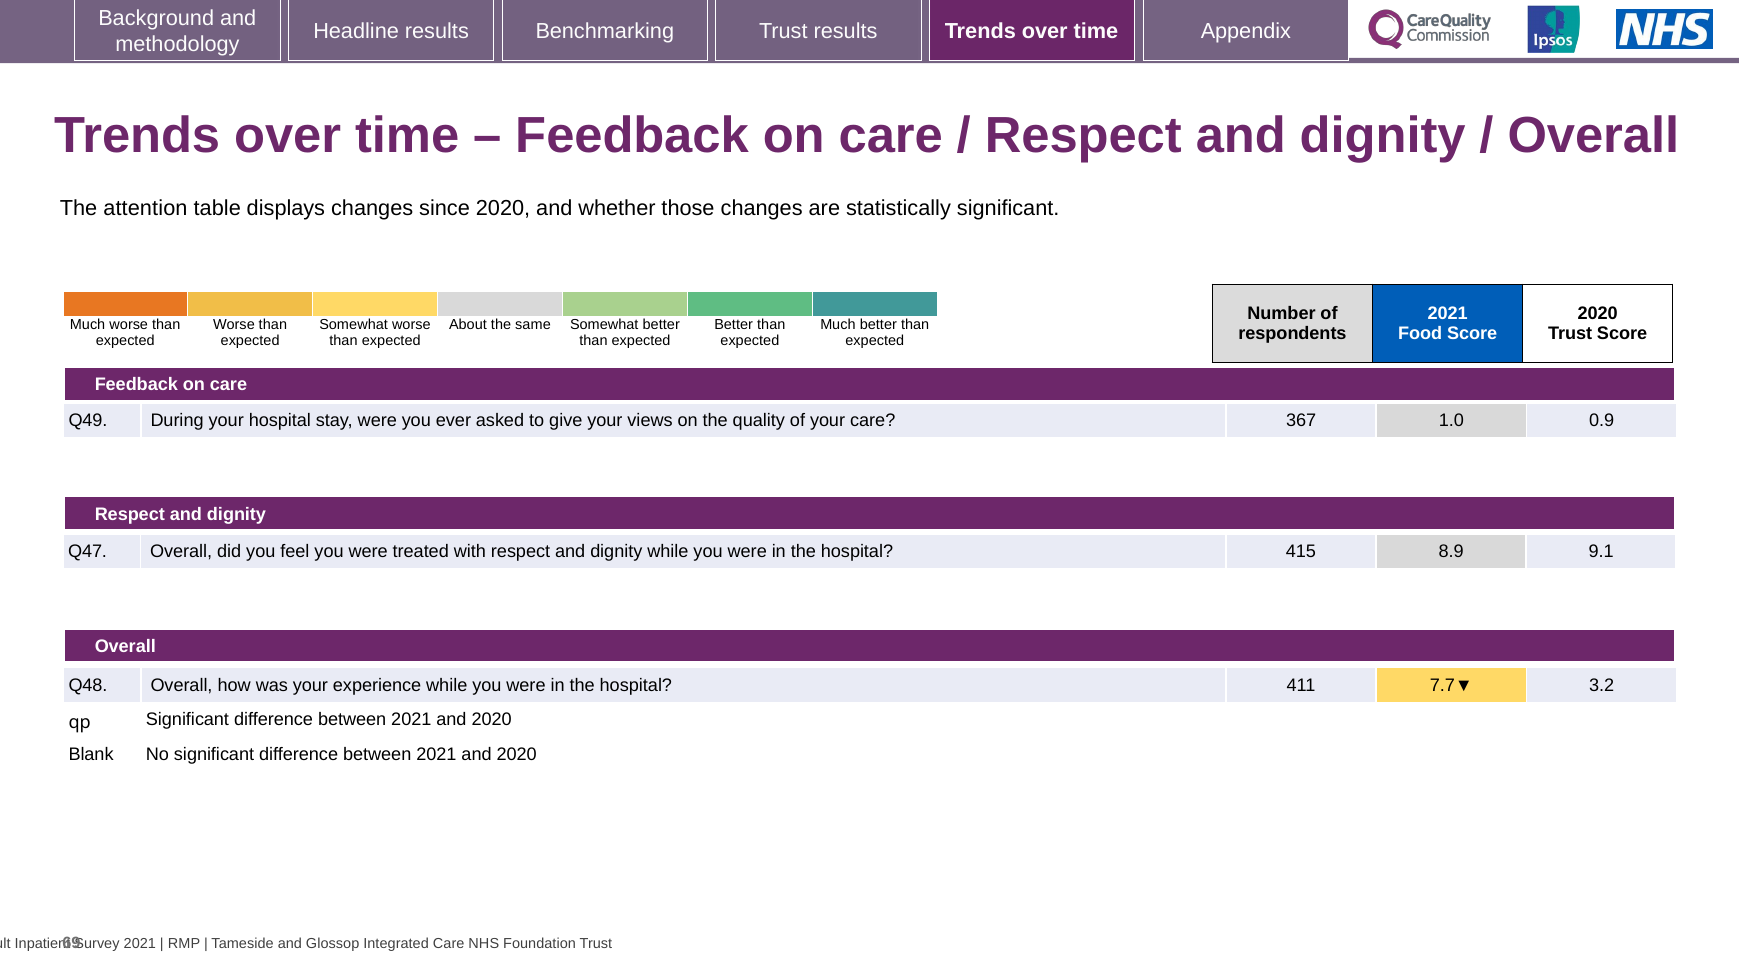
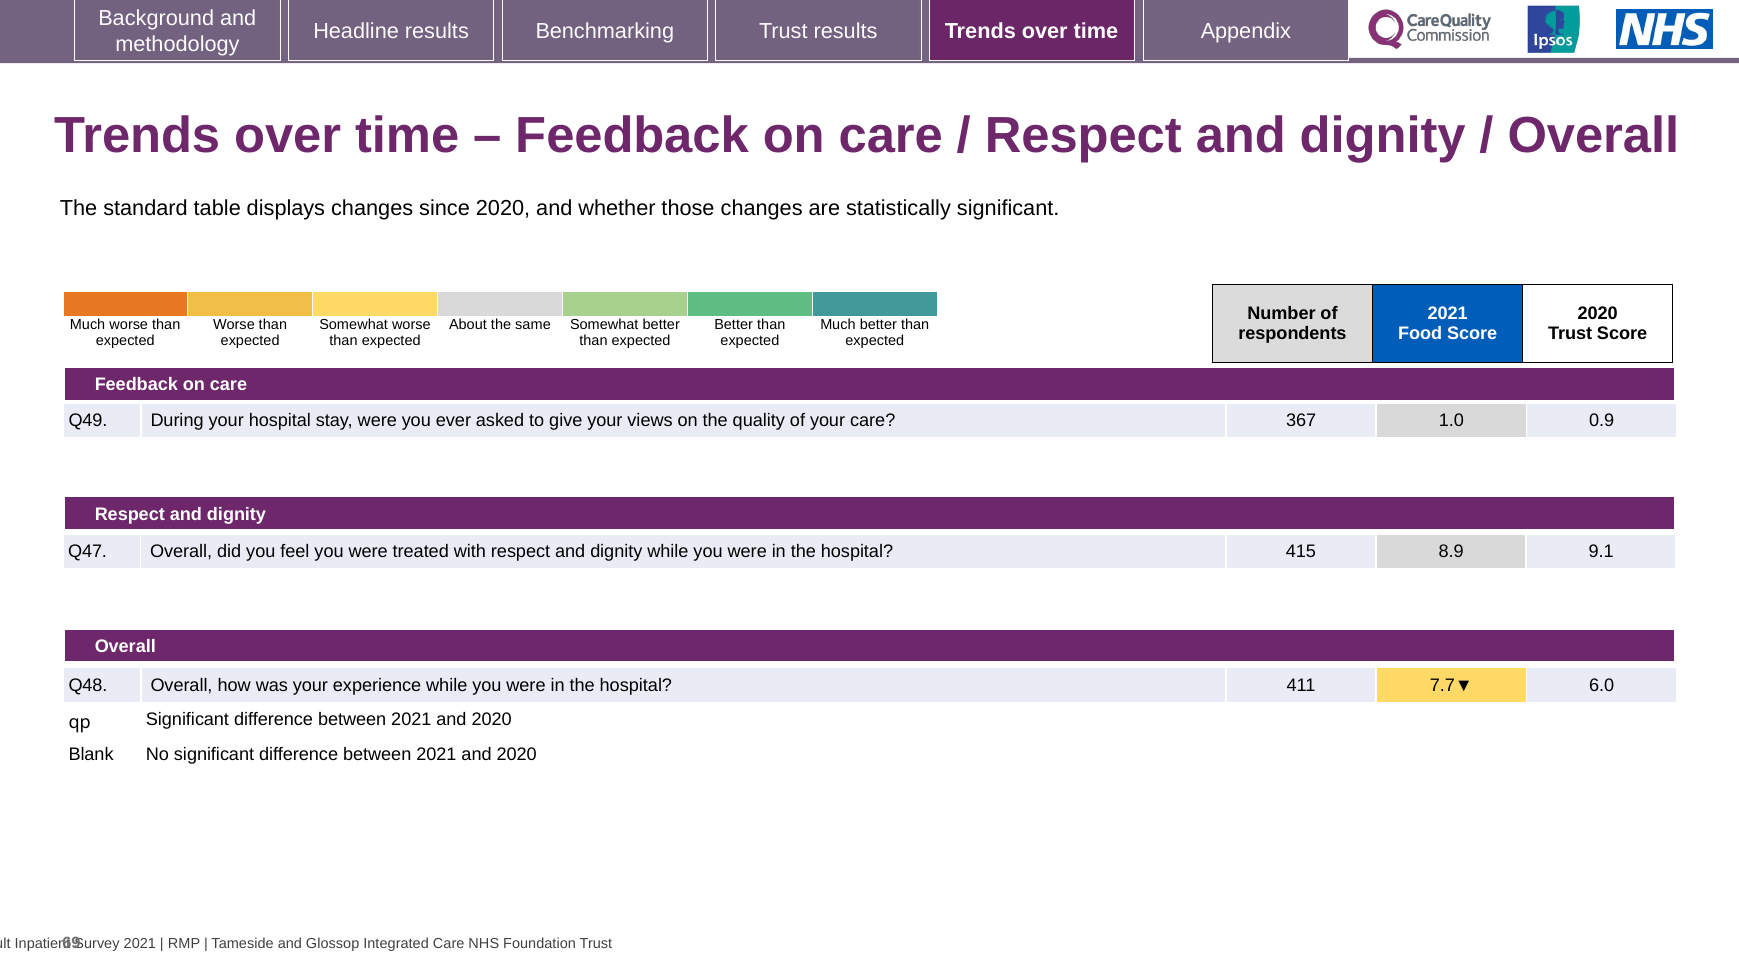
attention: attention -> standard (145, 208)
3.2: 3.2 -> 6.0 (1602, 685)
